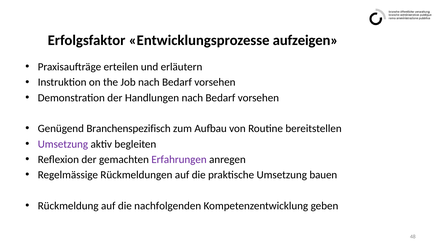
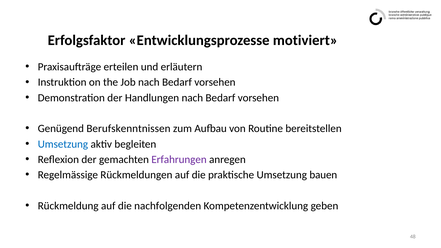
aufzeigen: aufzeigen -> motiviert (305, 40)
Branchenspezifisch: Branchenspezifisch -> Berufskenntnissen (128, 129)
Umsetzung colour: purple -> blue (63, 144)
